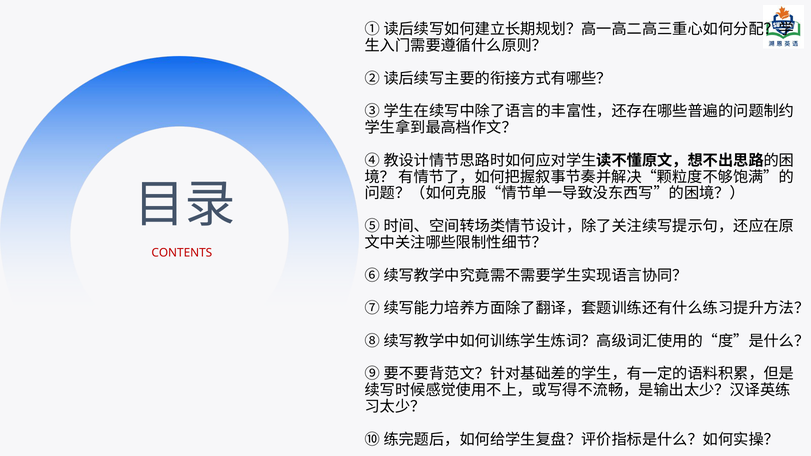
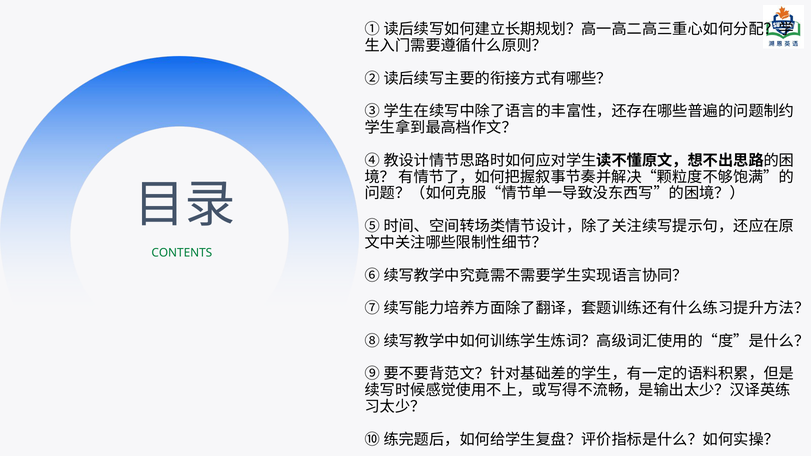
CONTENTS colour: red -> green (182, 253)
